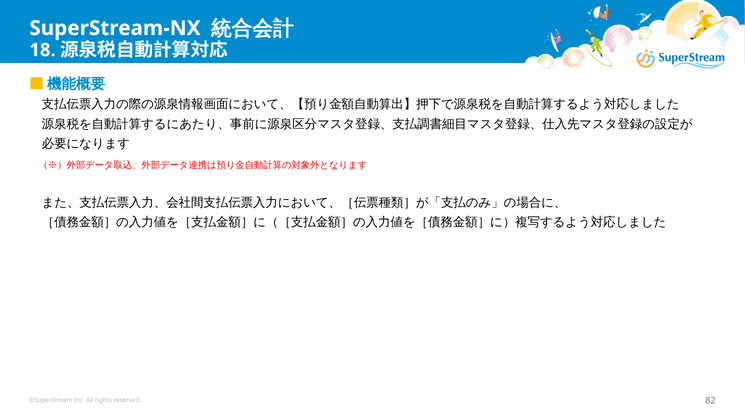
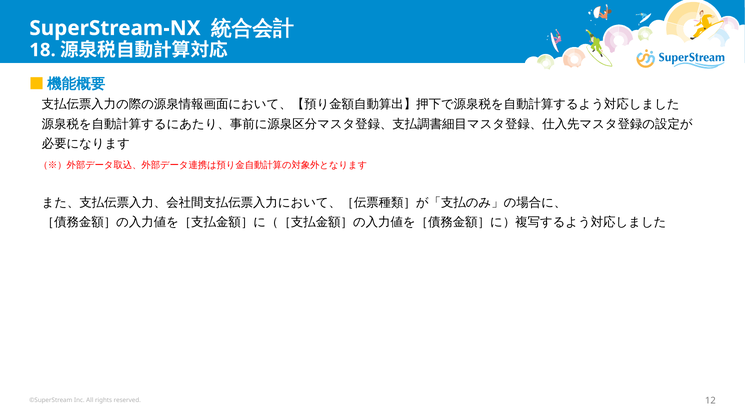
82: 82 -> 12 (710, 401)
